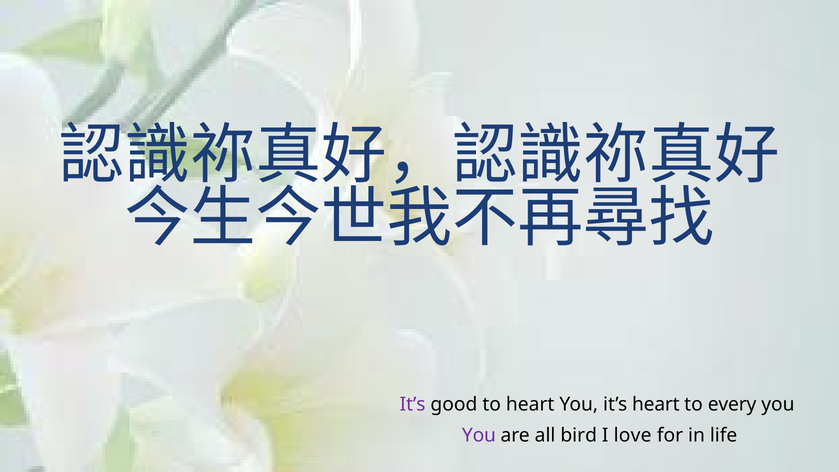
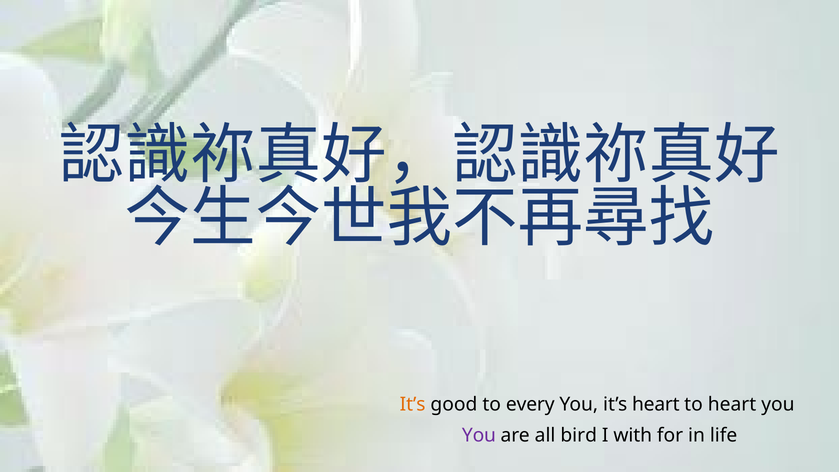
It’s colour: purple -> orange (413, 404)
to heart: heart -> every (530, 404)
to every: every -> heart (732, 404)
love: love -> with (633, 435)
